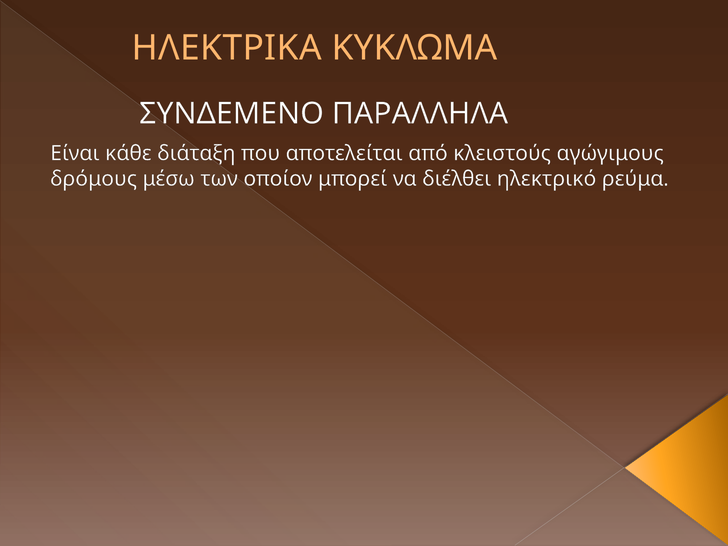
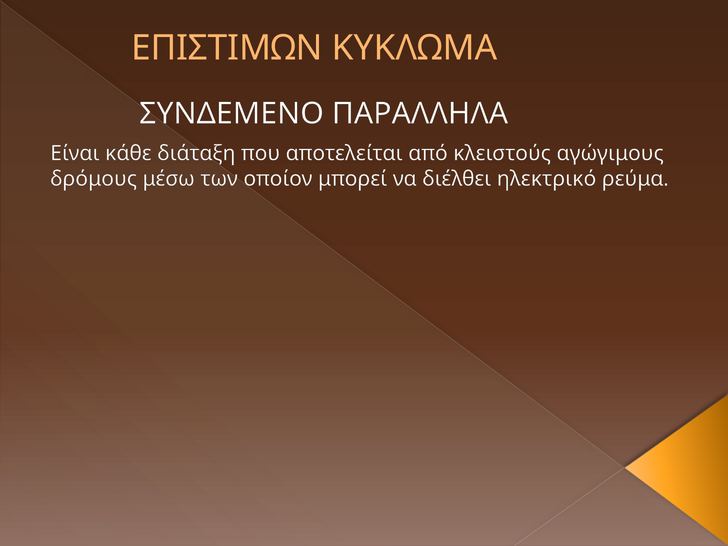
ΗΛΕΚΤΡΙΚΑ: ΗΛΕΚΤΡΙΚΑ -> ΕΠΙΣΤΙΜΩΝ (227, 48)
